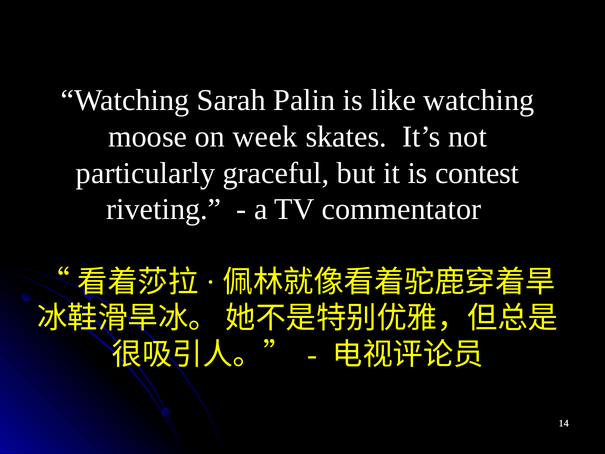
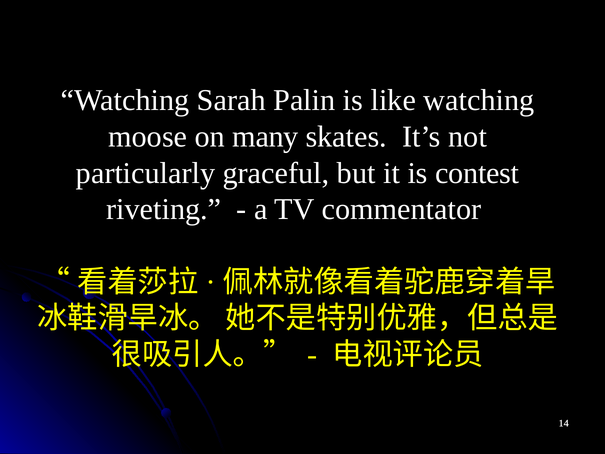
week: week -> many (265, 137)
